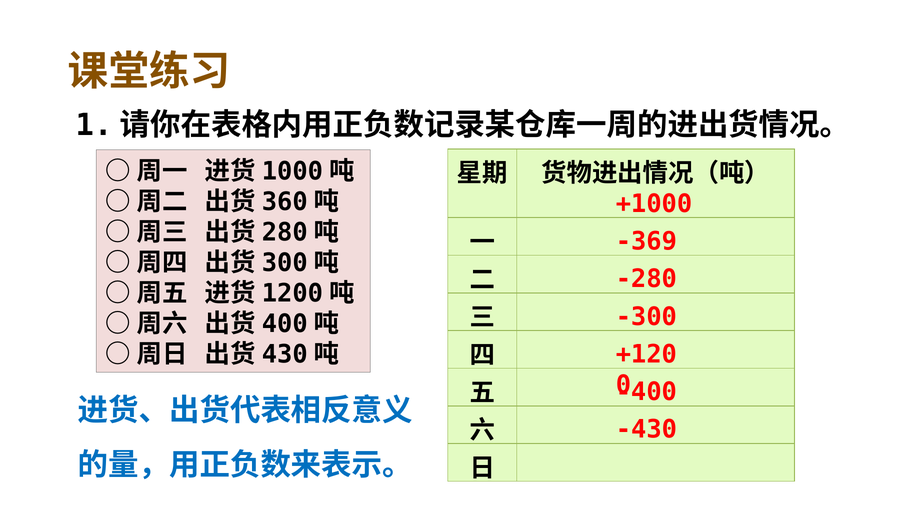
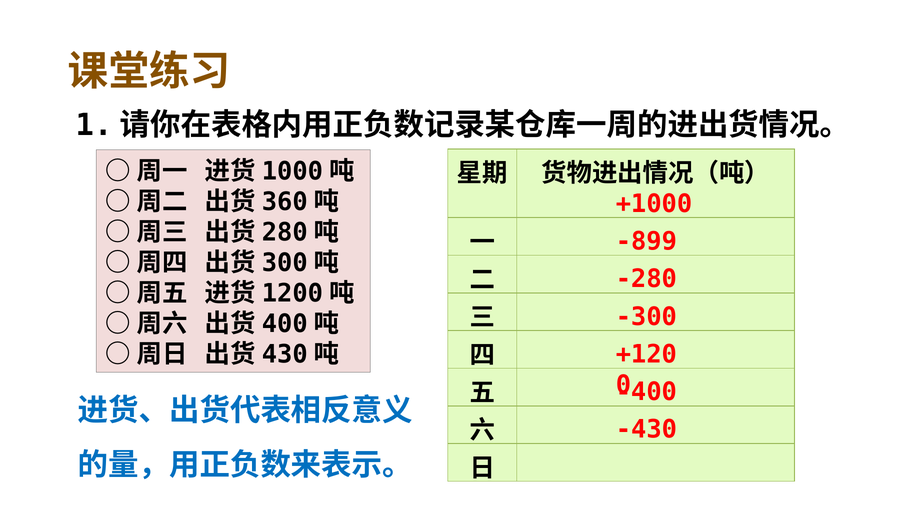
-369: -369 -> -899 (646, 241)
